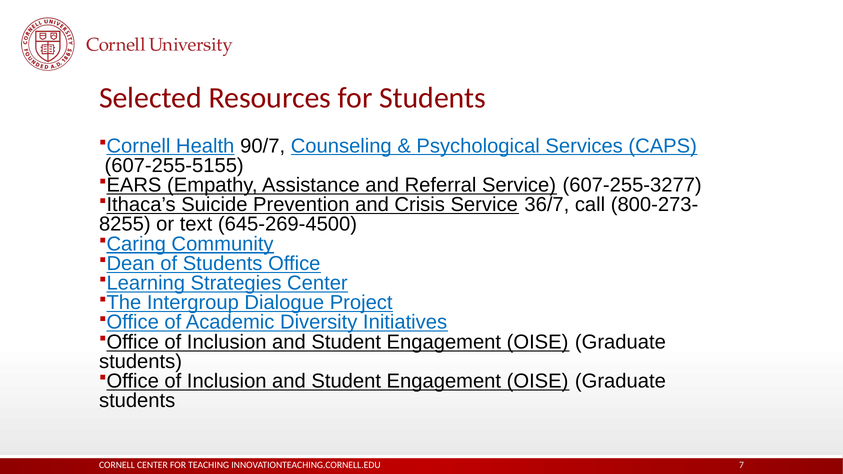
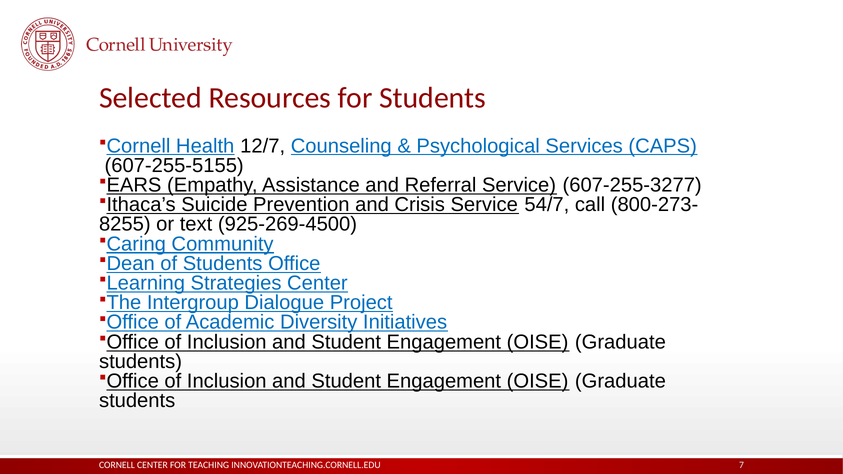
90/7: 90/7 -> 12/7 (263, 146)
36/7: 36/7 -> 54/7 (547, 205)
645-269-4500: 645-269-4500 -> 925-269-4500 (287, 224)
